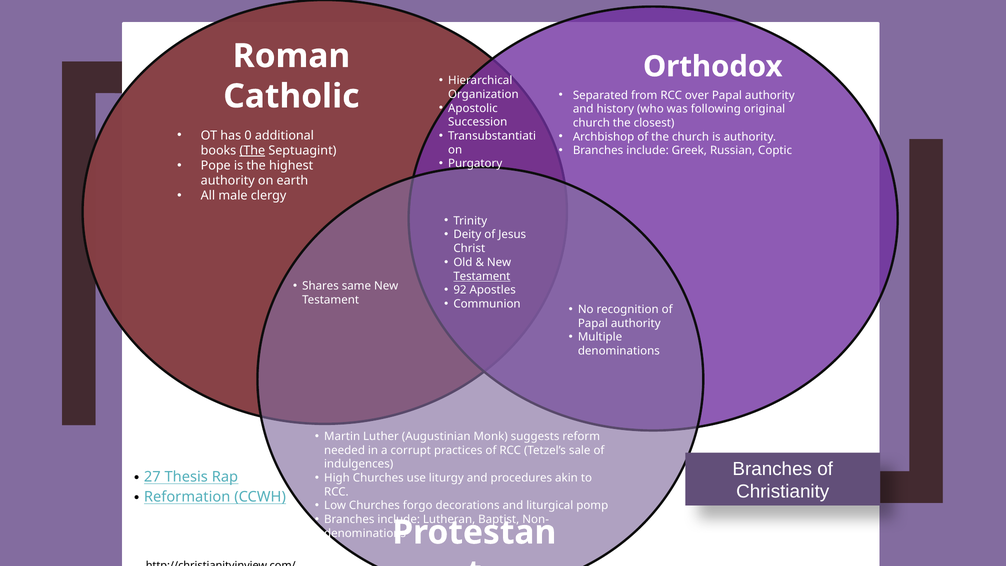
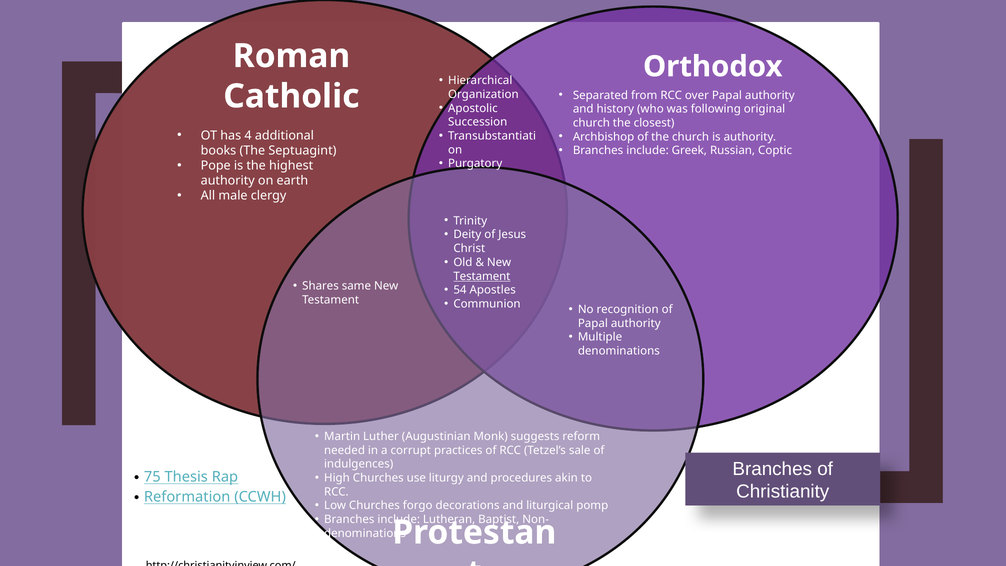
0: 0 -> 4 (248, 135)
The underline: present -> none (252, 150)
92: 92 -> 54 (460, 290)
27: 27 -> 75 (152, 477)
